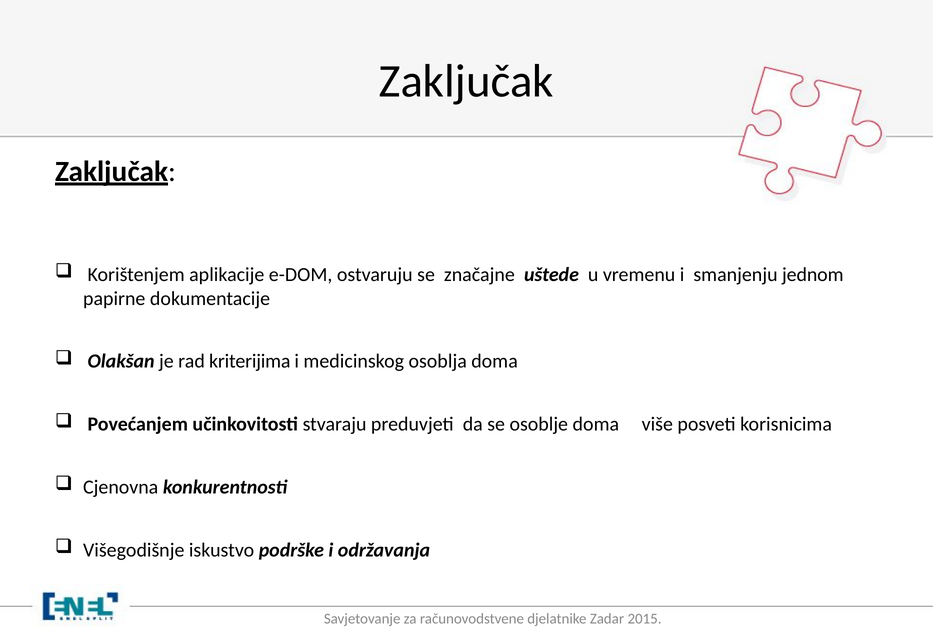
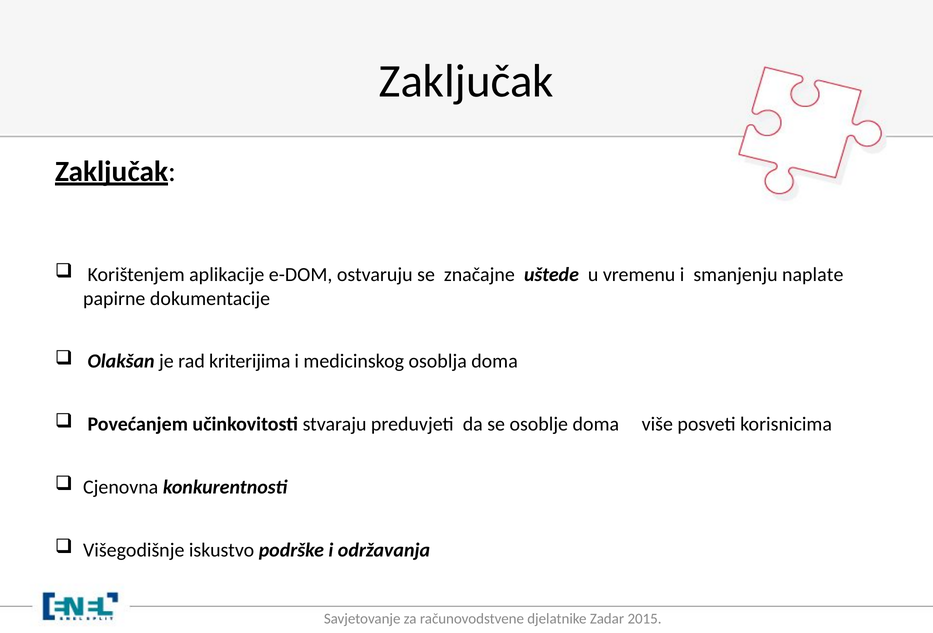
jednom: jednom -> naplate (813, 274)
